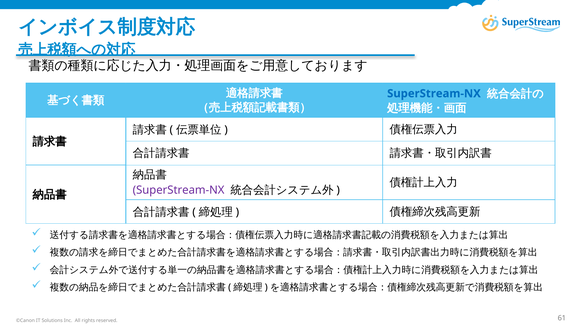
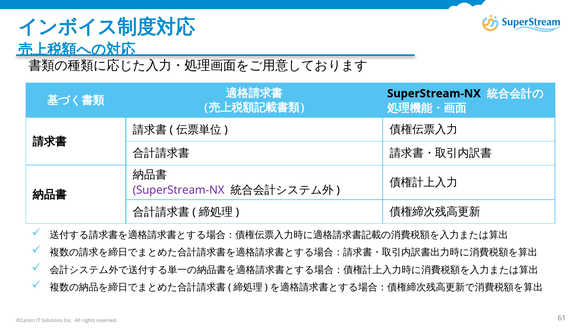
SuperStream-NX colour: blue -> black (434, 93)
